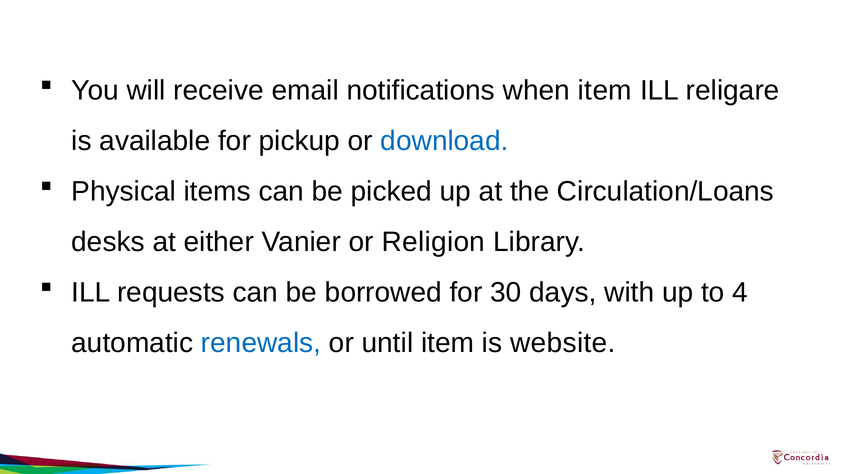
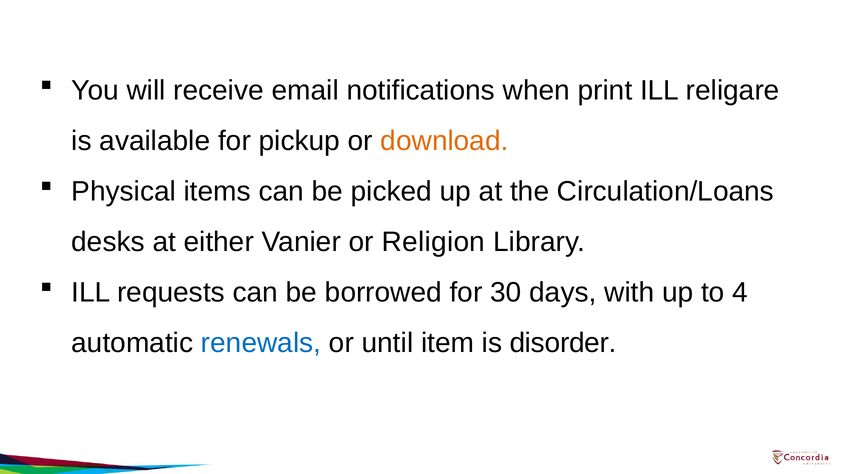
when item: item -> print (605, 90)
download colour: blue -> orange (445, 141)
website: website -> disorder (563, 343)
